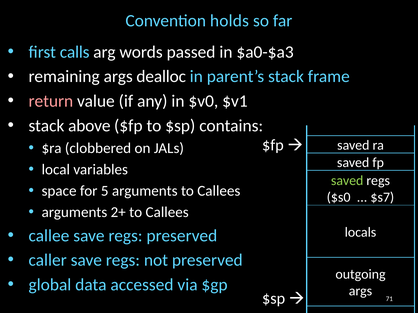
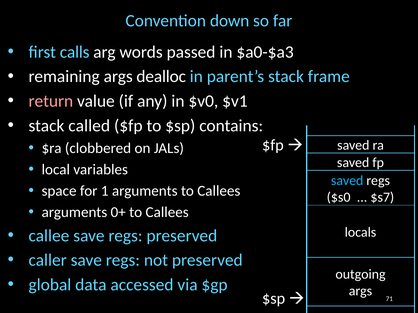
holds: holds -> down (230, 21)
above: above -> called (89, 126)
saved colour: light green -> light blue (347, 181)
5: 5 -> 1 (105, 191)
2+: 2+ -> 0+ (118, 213)
